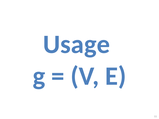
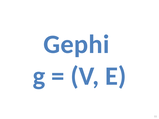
Usage: Usage -> Gephi (76, 44)
